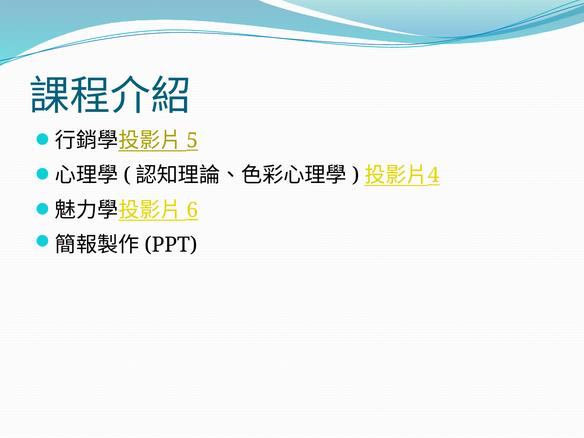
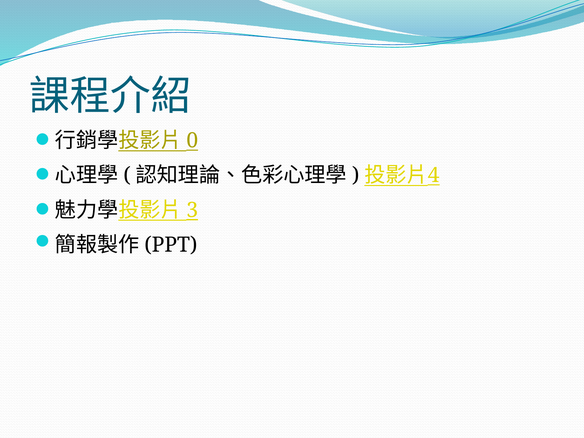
5: 5 -> 0 (192, 141)
6: 6 -> 3 (192, 210)
